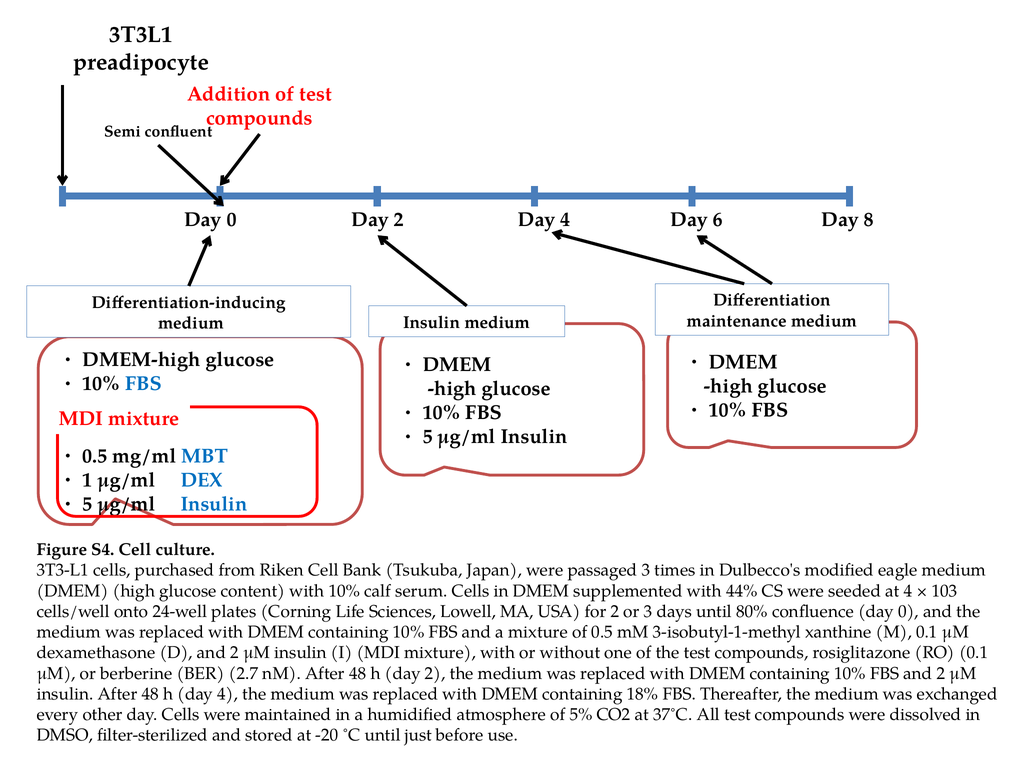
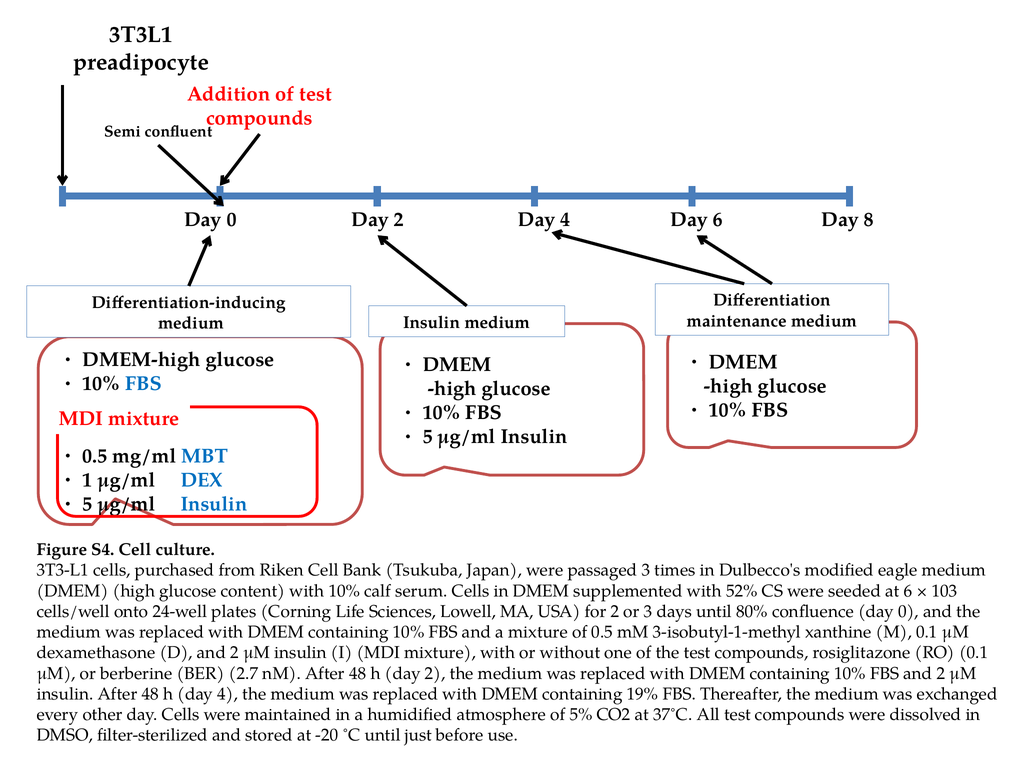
44%: 44% -> 52% (742, 591)
at 4: 4 -> 6 (908, 591)
18%: 18% -> 19% (643, 694)
